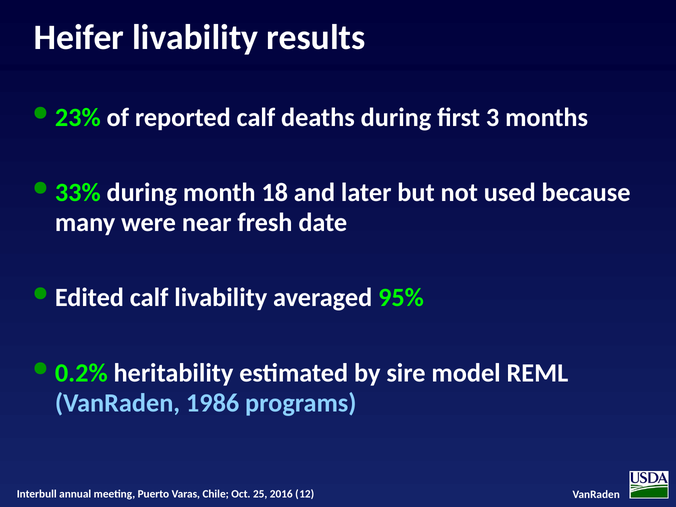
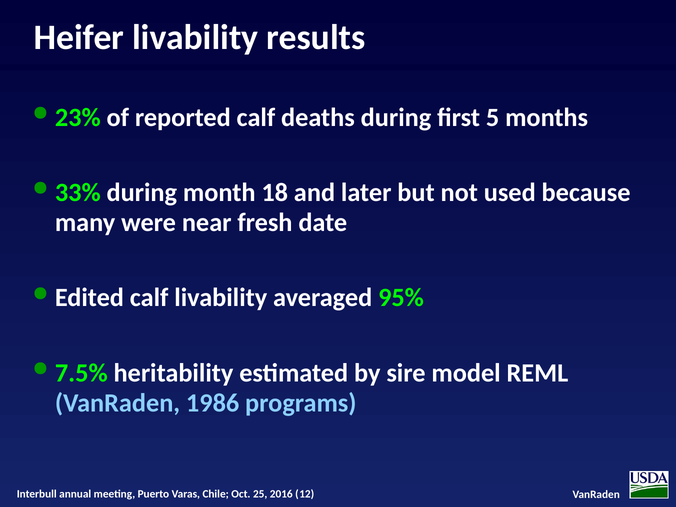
3: 3 -> 5 (493, 118)
0.2%: 0.2% -> 7.5% (81, 373)
